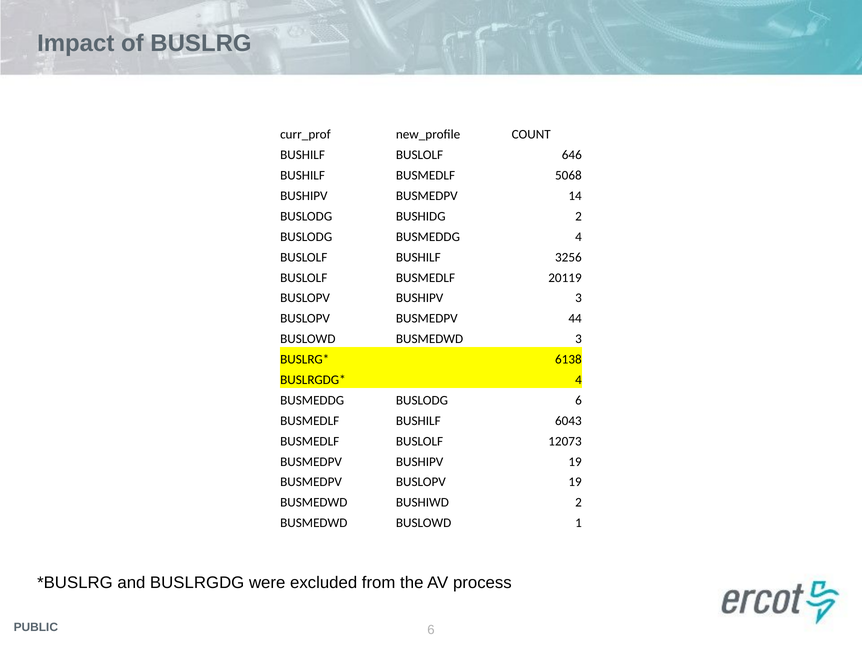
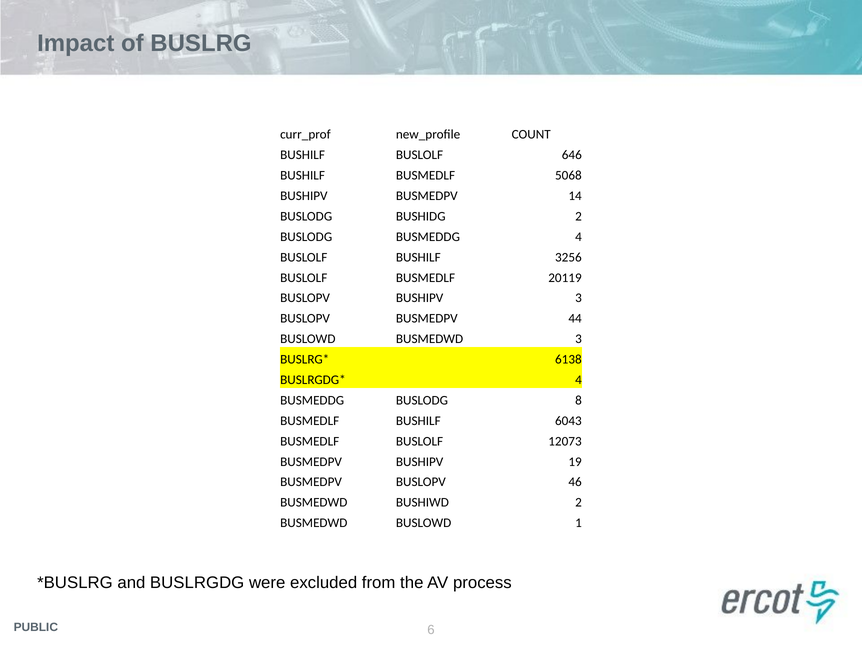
BUSLODG 6: 6 -> 8 (579, 401)
BUSLOPV 19: 19 -> 46 (575, 483)
